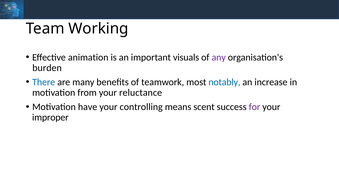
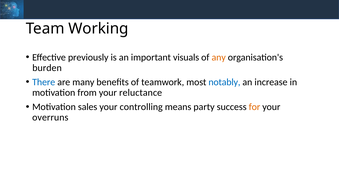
animation: animation -> previously (88, 57)
any colour: purple -> orange (219, 57)
have: have -> sales (88, 107)
scent: scent -> party (204, 107)
for colour: purple -> orange (255, 107)
improper: improper -> overruns (50, 117)
